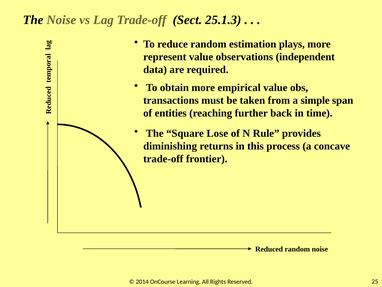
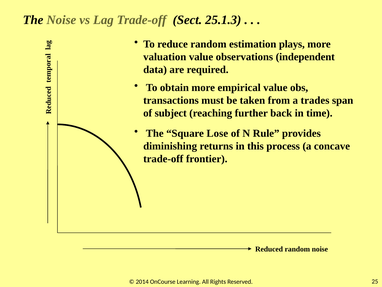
represent: represent -> valuation (165, 57)
simple: simple -> trades (315, 100)
entities: entities -> subject (171, 113)
